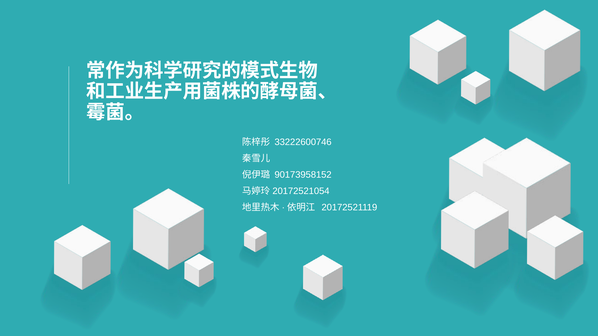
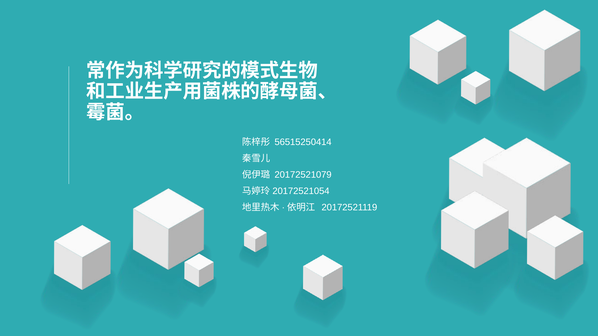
33222600746: 33222600746 -> 56515250414 (303, 142)
90173958152: 90173958152 -> 20172521079 (303, 175)
